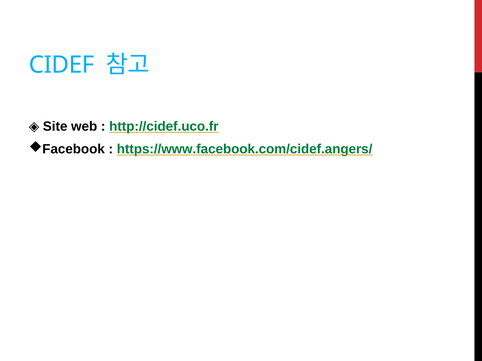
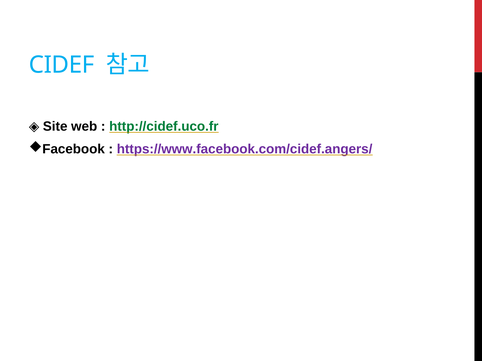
https://www.facebook.com/cidef.angers/ colour: green -> purple (245, 149)
